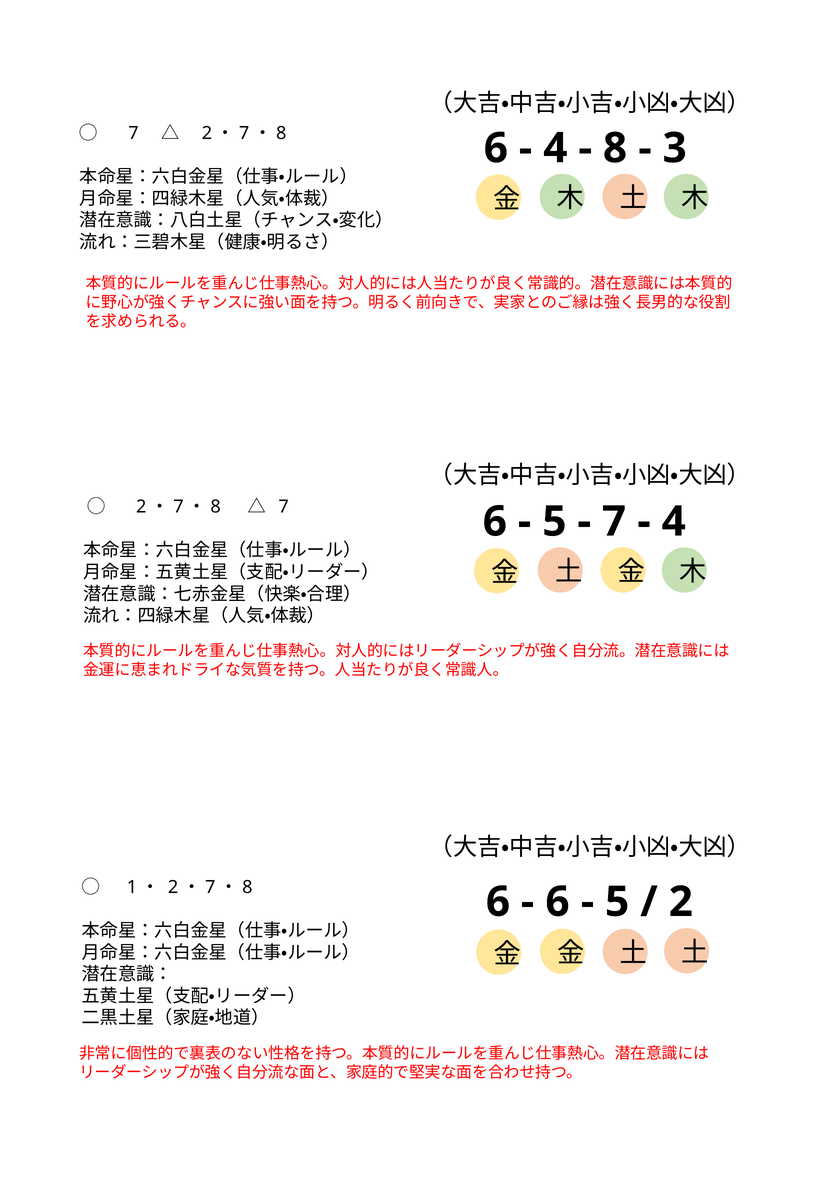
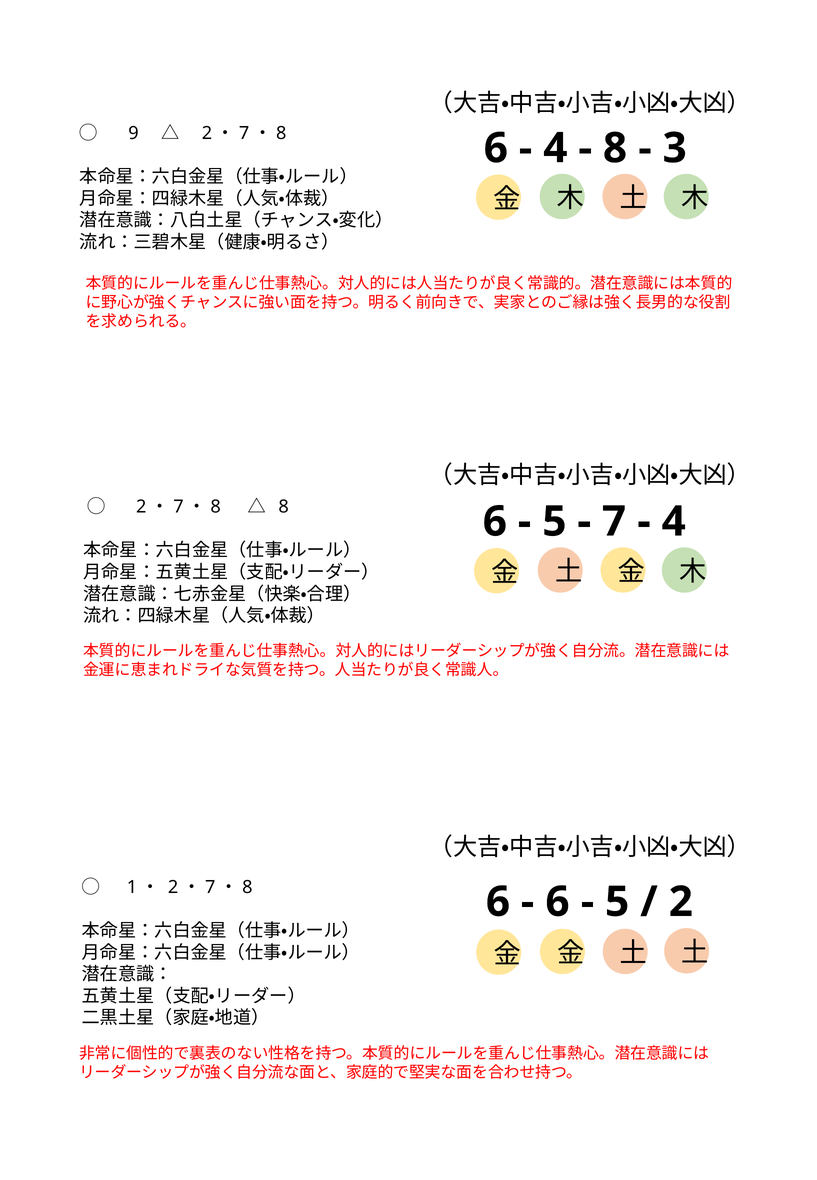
7: 7 -> 9 (134, 133)
7: 7 -> 8 (284, 507)
